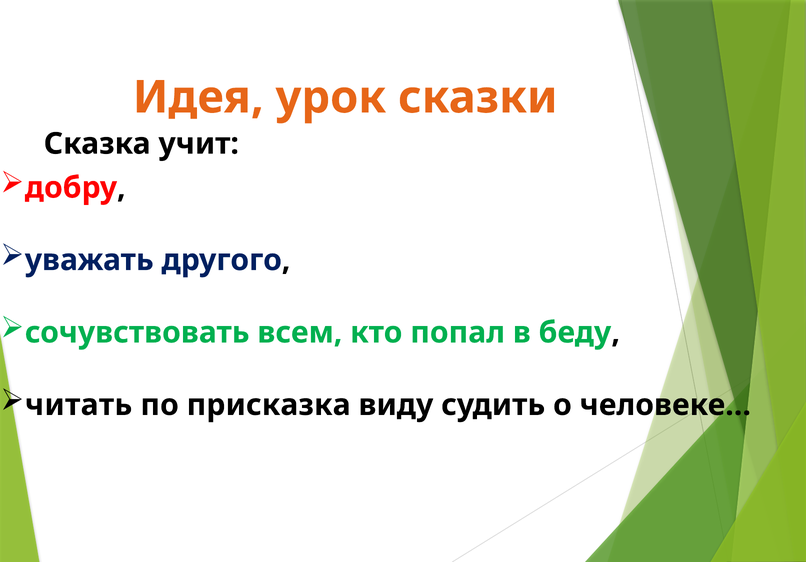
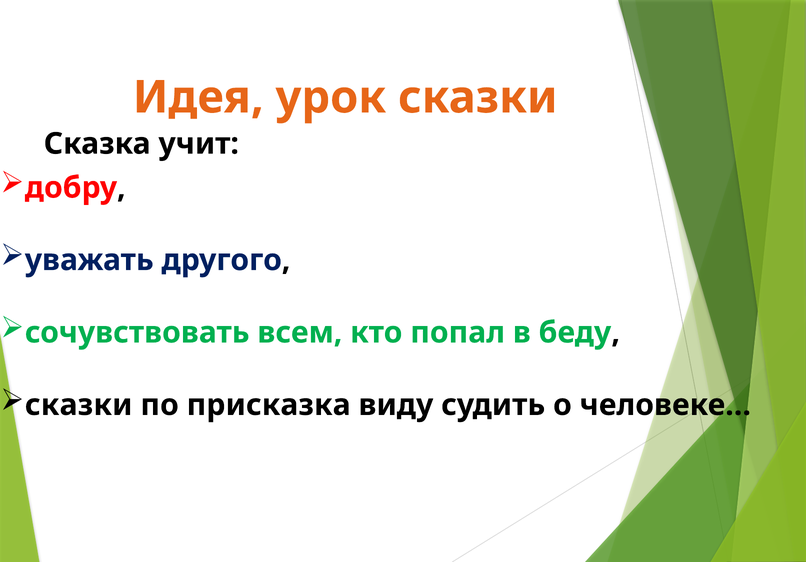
читать: читать -> сказки (79, 405)
